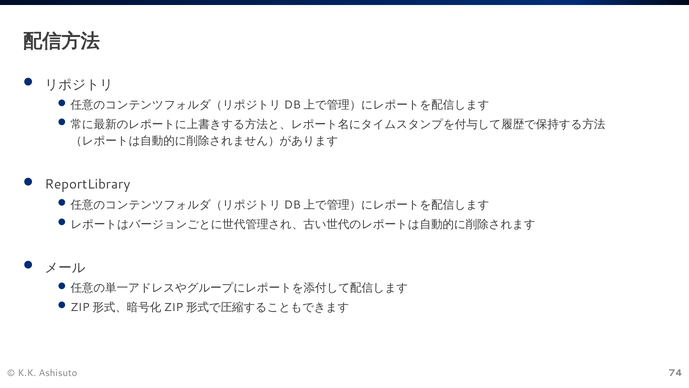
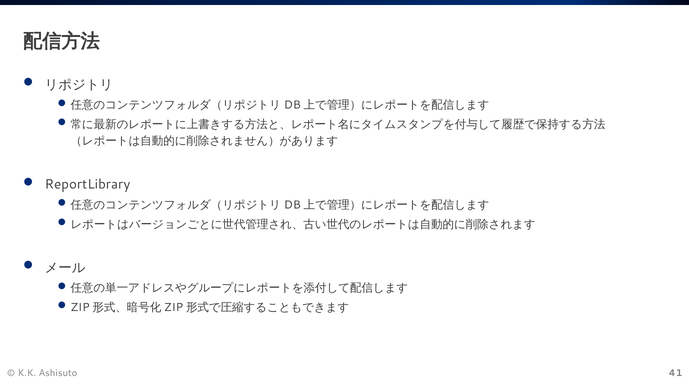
74: 74 -> 41 (676, 373)
